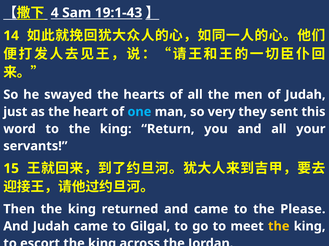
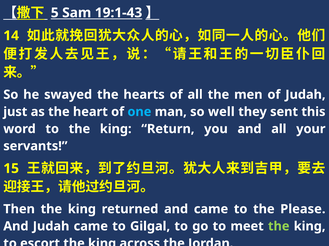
4: 4 -> 5 (55, 13)
very: very -> well (221, 112)
the colour: yellow -> light green (279, 227)
